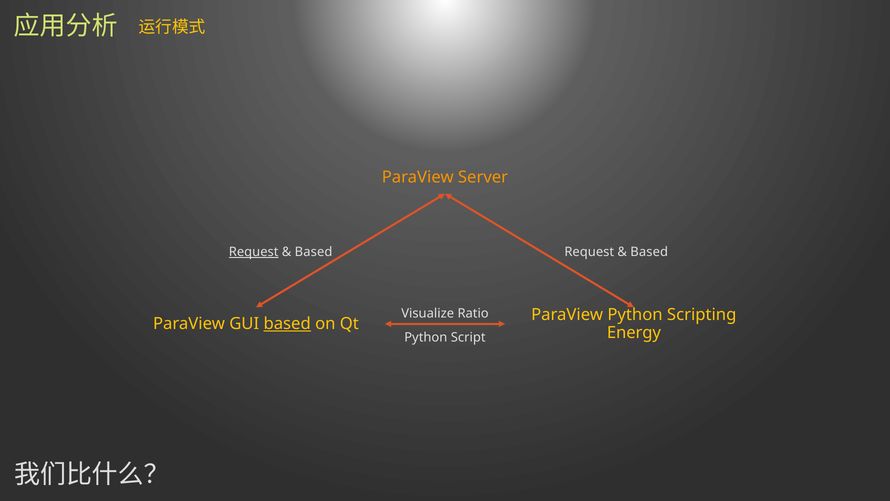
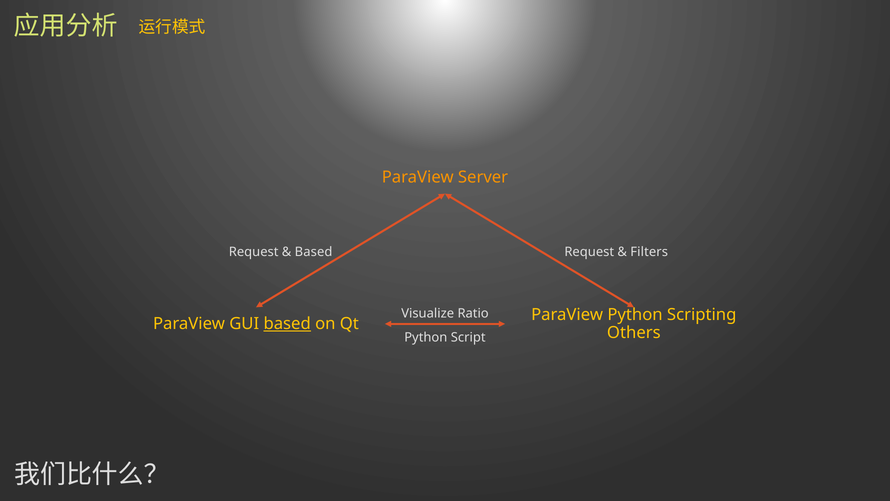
Request underline: present -> none (254, 252)
Based: Based -> Filters (649, 252)
Energy: Energy -> Others (634, 333)
